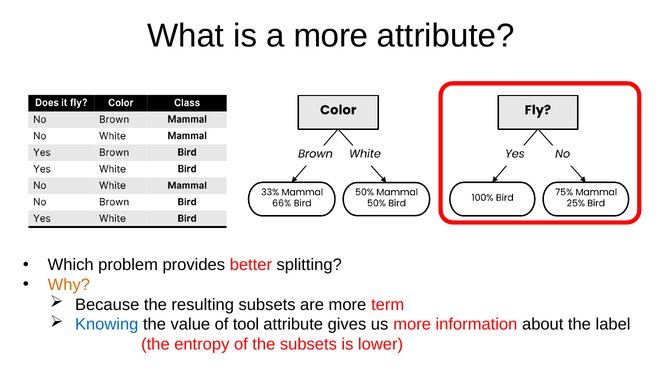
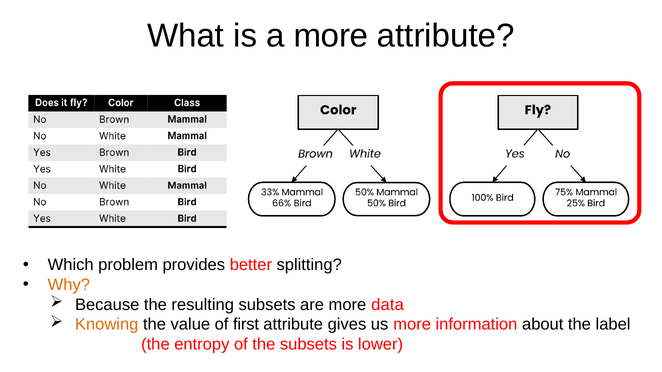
term: term -> data (388, 305)
Knowing colour: blue -> orange (107, 325)
tool: tool -> first (246, 325)
